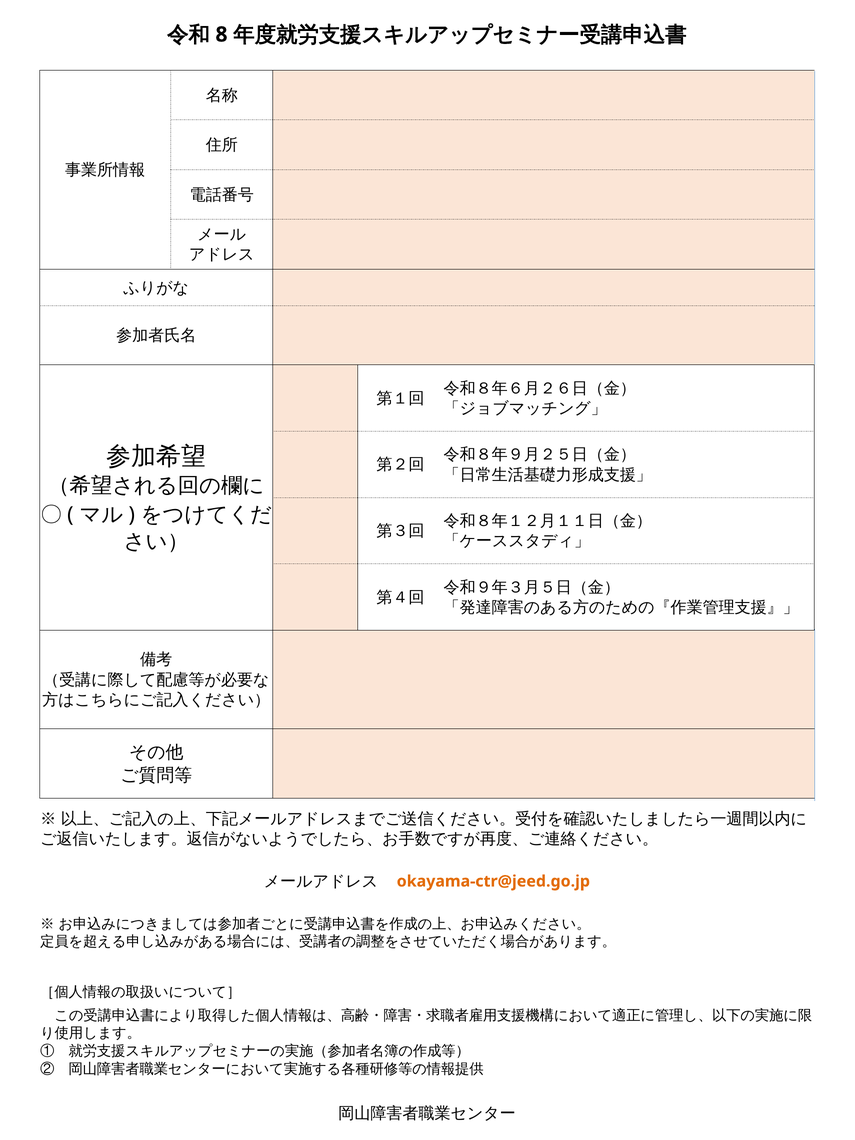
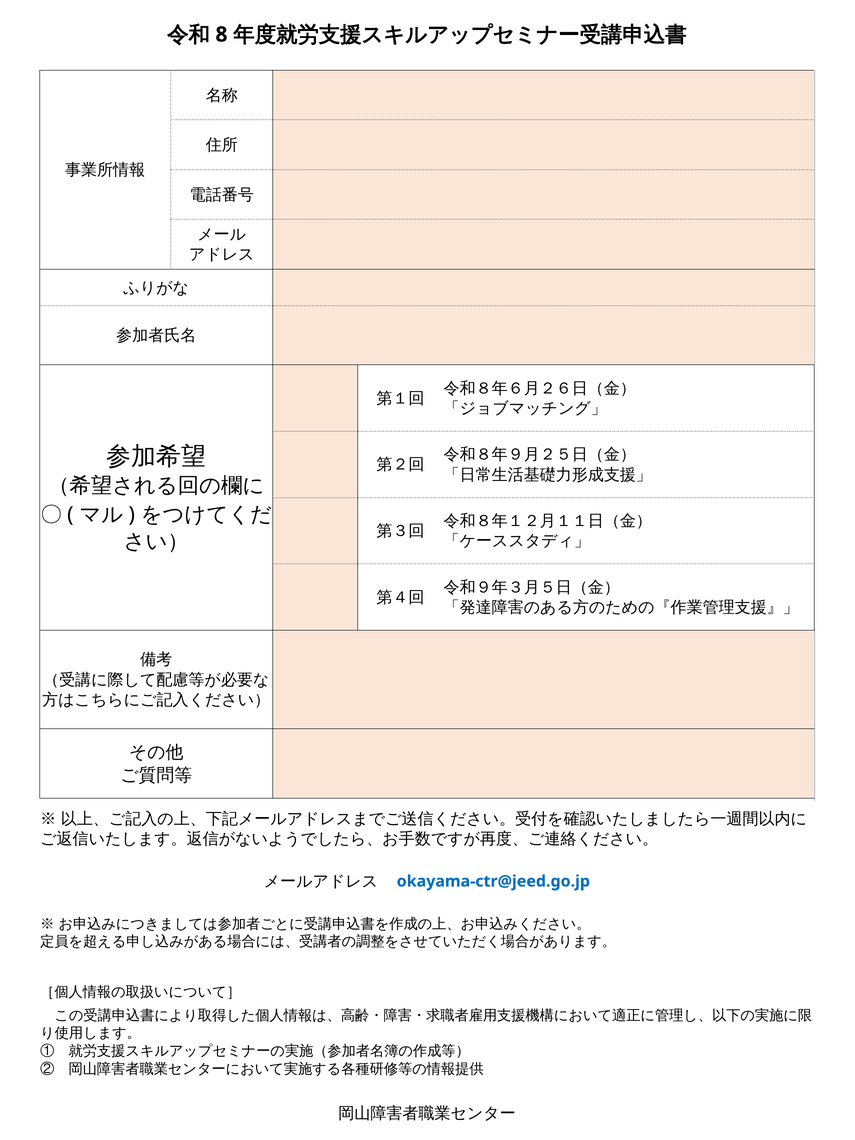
okayama-ctr@jeed.go.jp colour: orange -> blue (493, 881)
